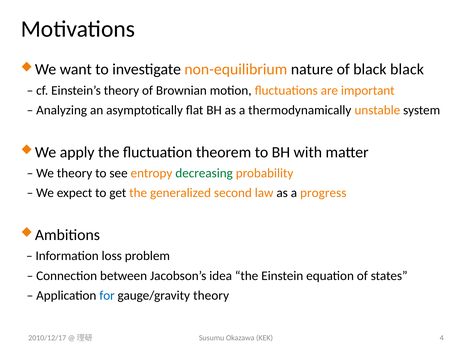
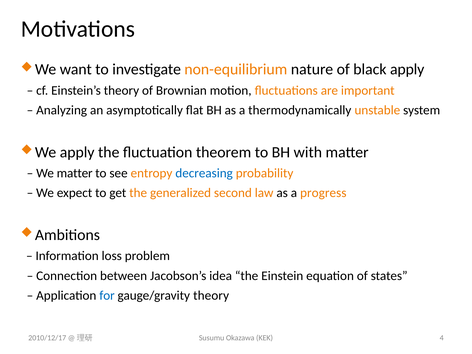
black black: black -> apply (407, 69)
We theory: theory -> matter (75, 173)
decreasing colour: green -> blue (204, 173)
